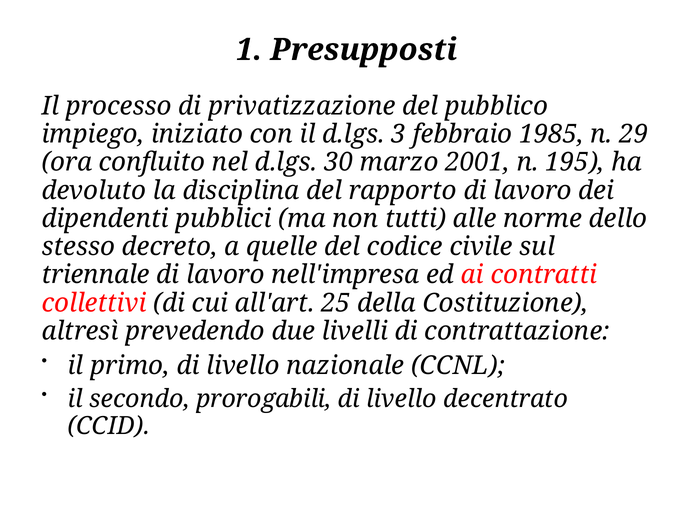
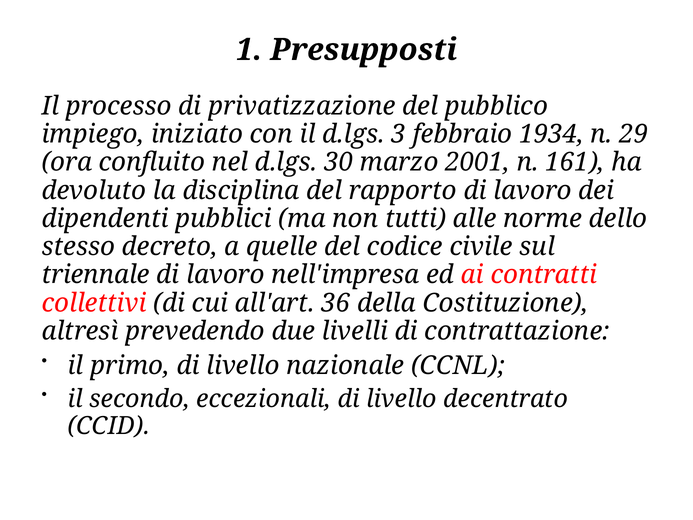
1985: 1985 -> 1934 (551, 134)
195: 195 -> 161 (575, 162)
25: 25 -> 36 (336, 303)
prorogabili: prorogabili -> eccezionali (264, 399)
